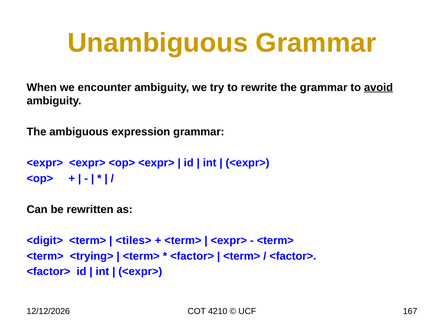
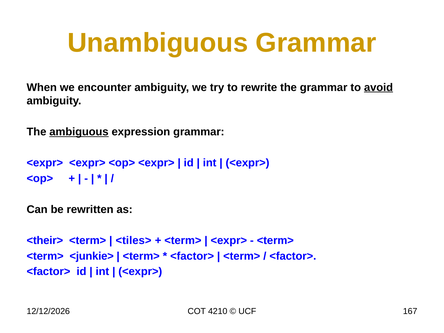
ambiguous underline: none -> present (79, 132)
<digit>: <digit> -> <their> (45, 241)
<trying>: <trying> -> <junkie> (92, 256)
